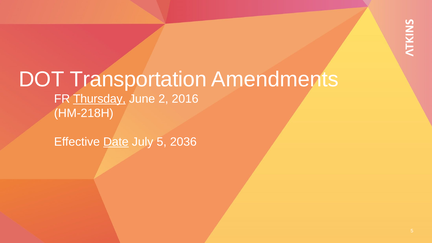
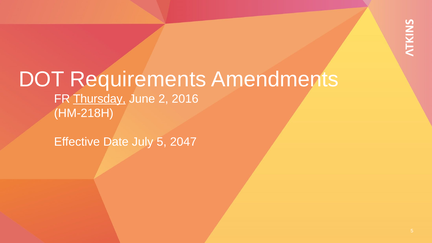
Transportation: Transportation -> Requirements (138, 79)
Date underline: present -> none (116, 142)
2036: 2036 -> 2047 (183, 142)
